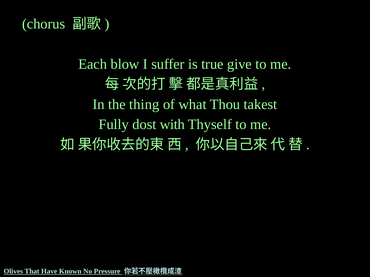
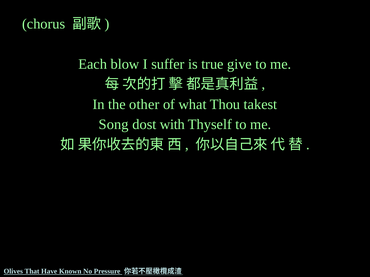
thing: thing -> other (144, 104)
Fully: Fully -> Song (114, 125)
